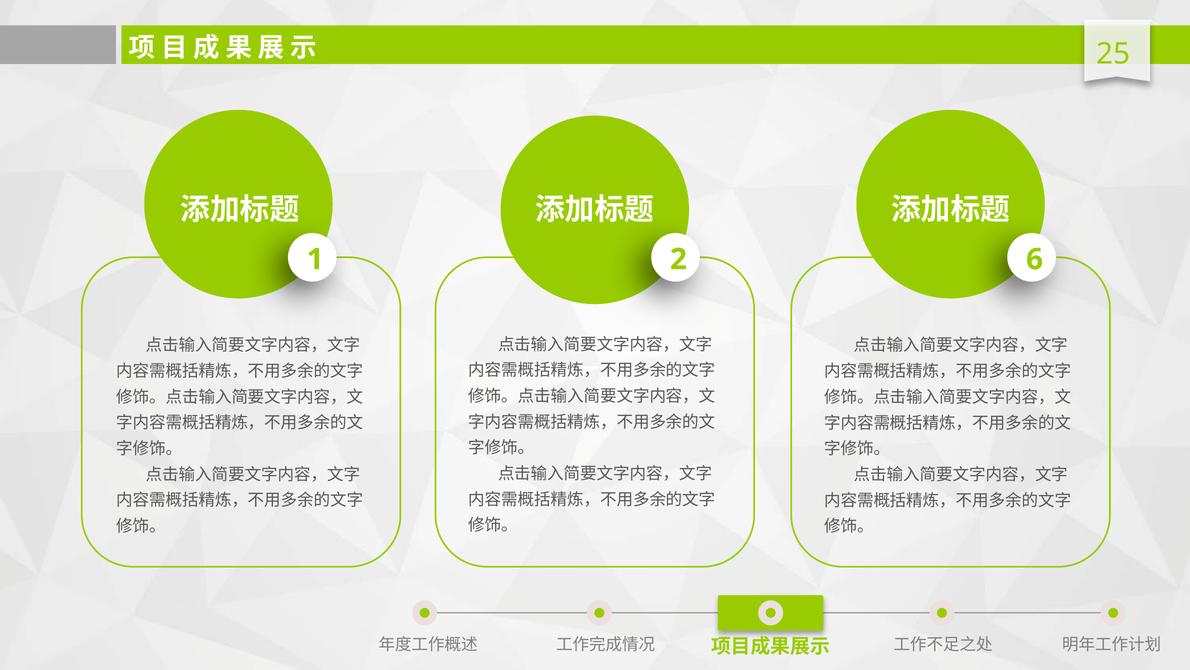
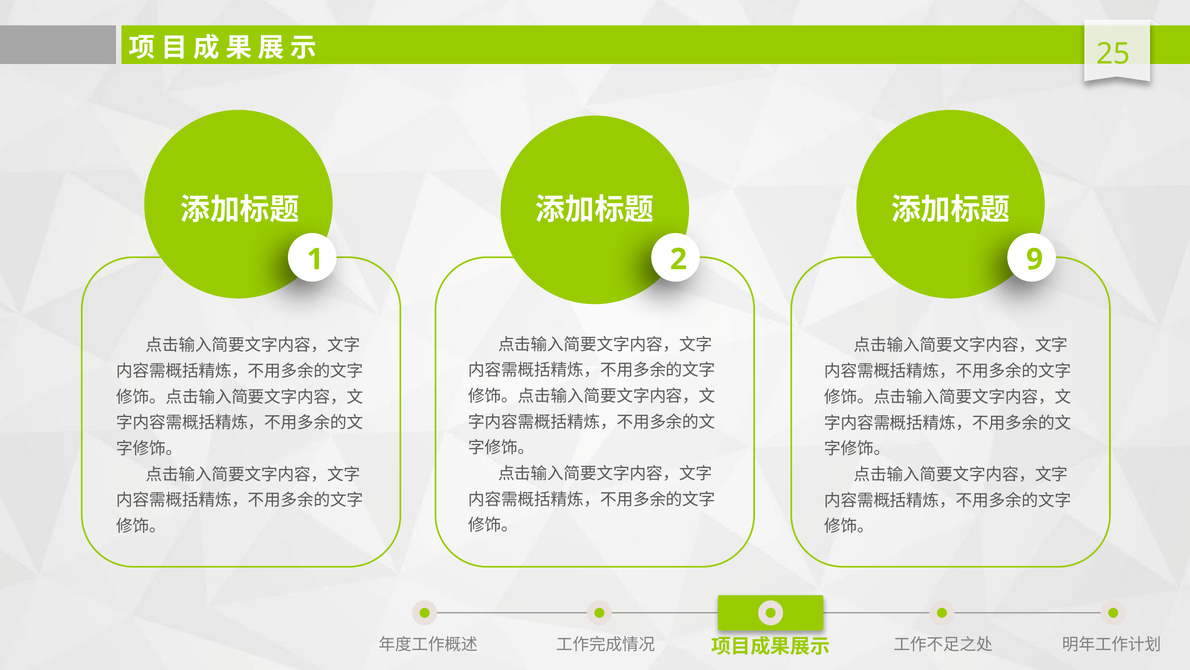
6: 6 -> 9 (1035, 259)
